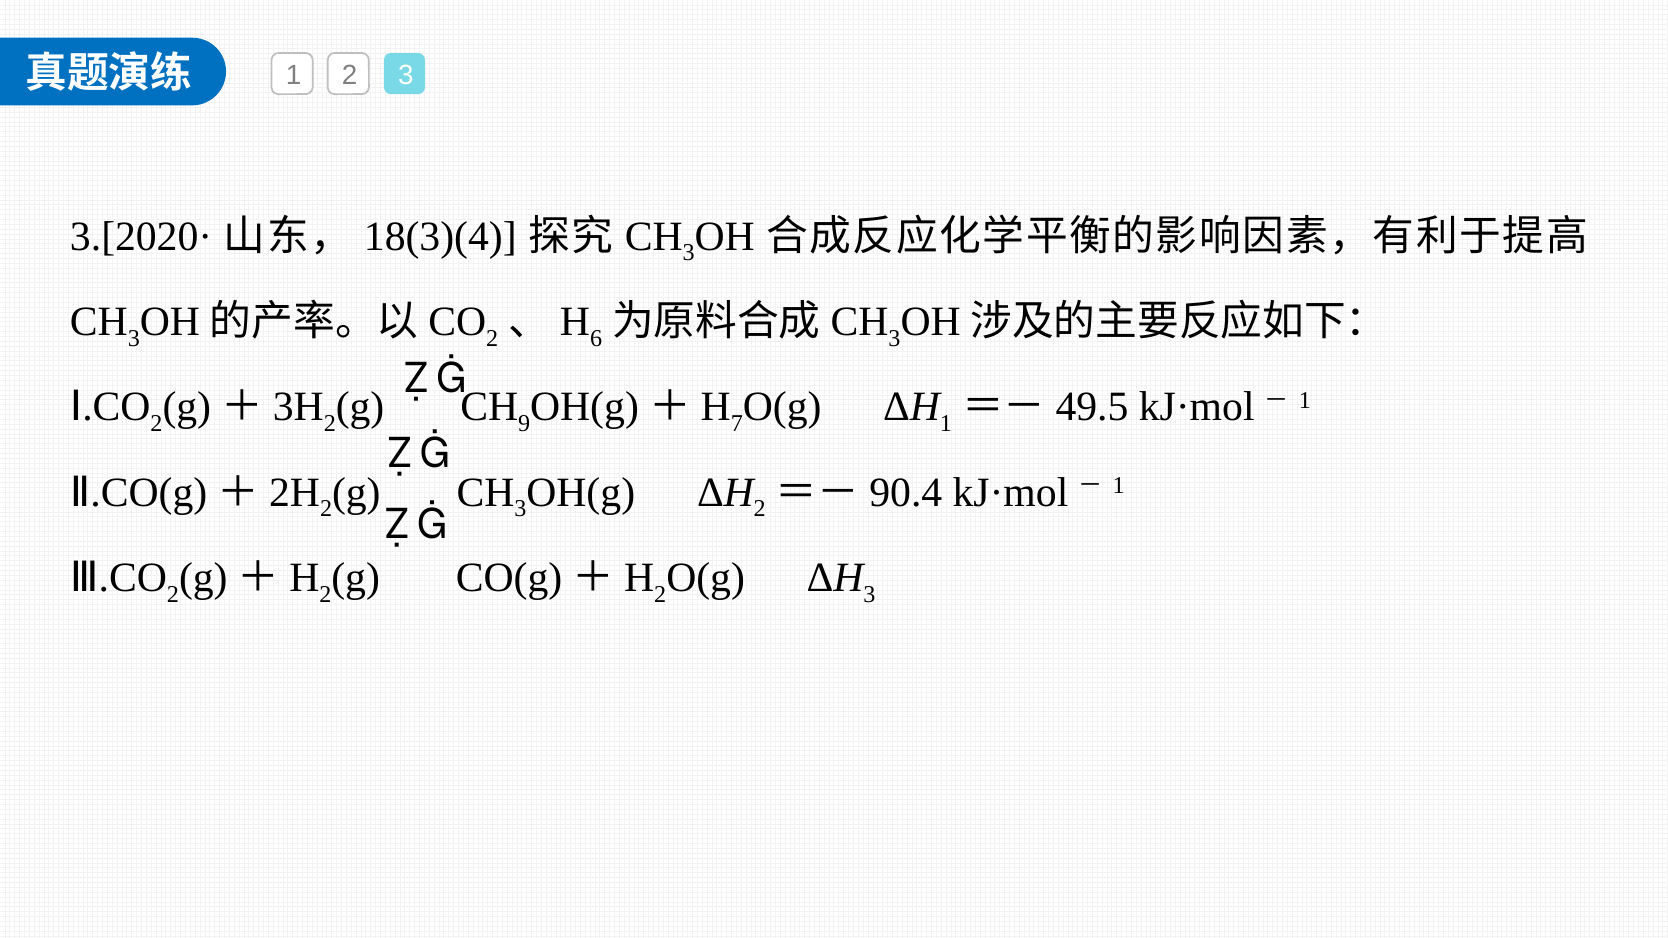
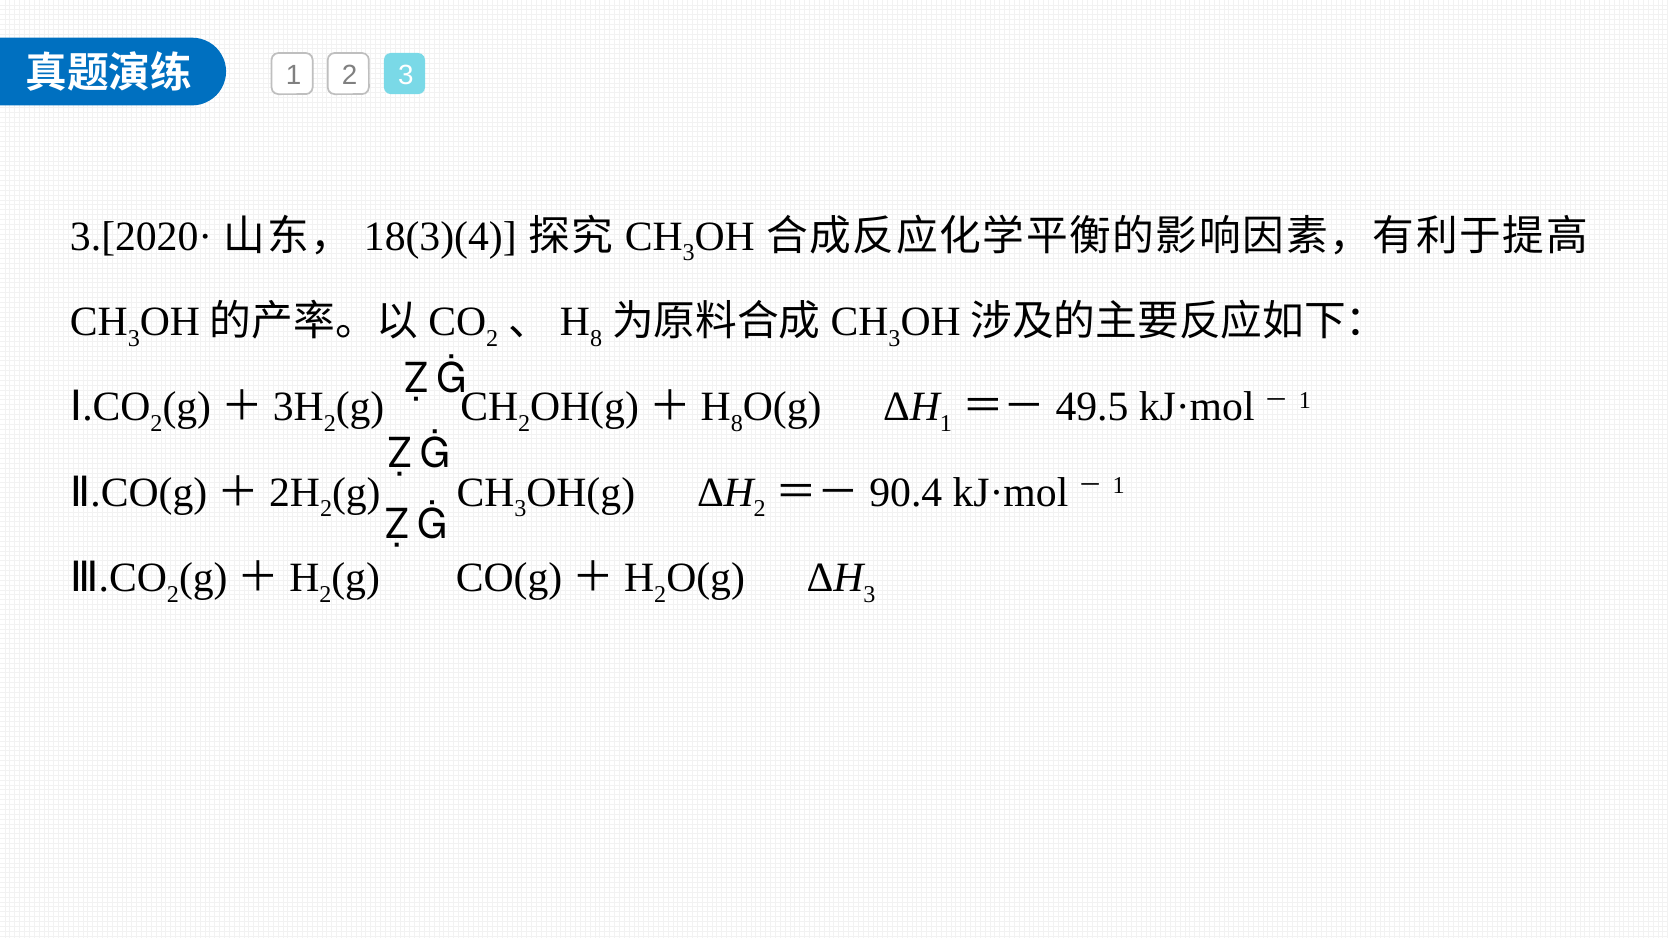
6: 6 -> 8 (596, 338)
9: 9 -> 2 (524, 424)
7: 7 -> 8 (737, 424)
